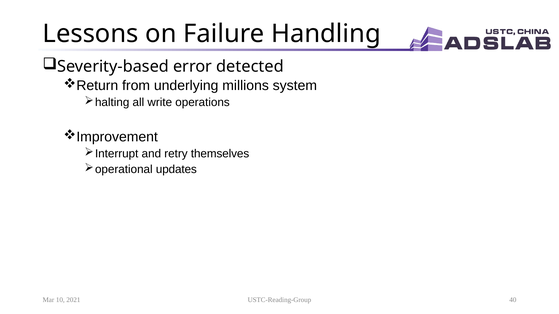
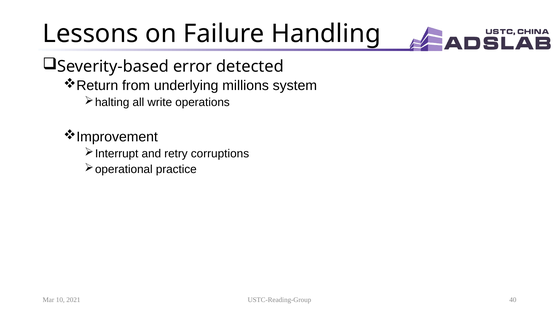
themselves: themselves -> corruptions (220, 154)
updates: updates -> practice (176, 169)
